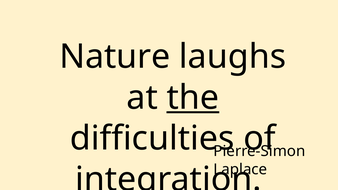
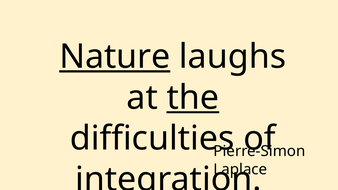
Nature underline: none -> present (115, 57)
